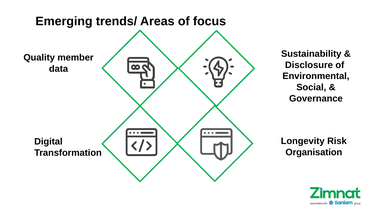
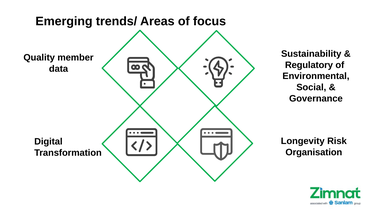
Disclosure: Disclosure -> Regulatory (309, 65)
